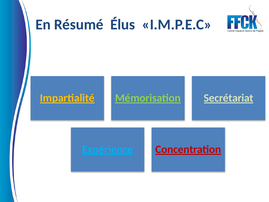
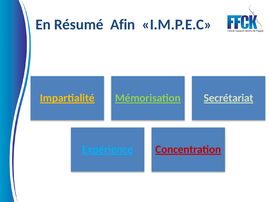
Élus: Élus -> Afin (123, 24)
